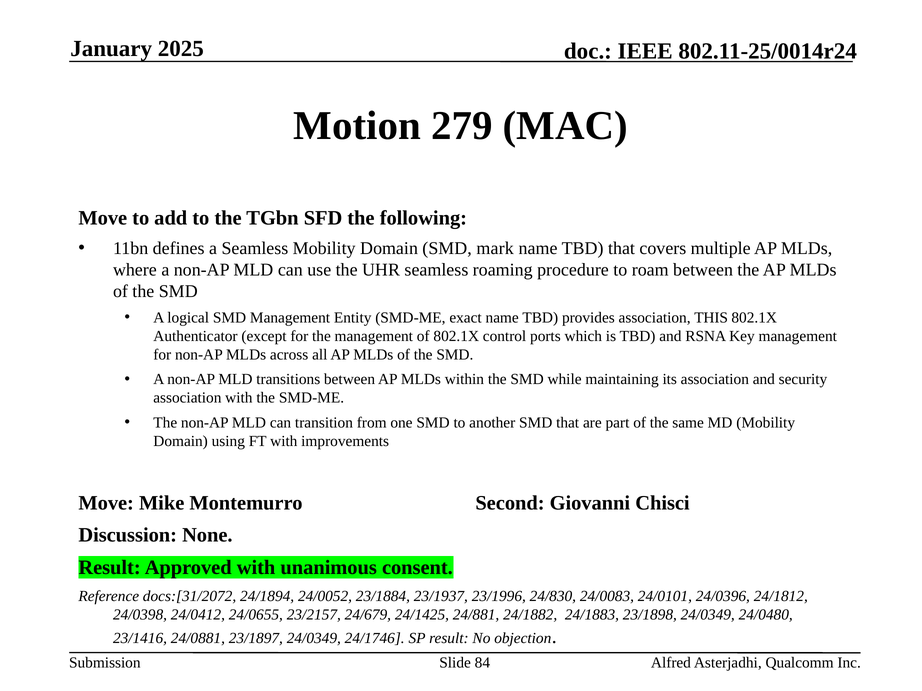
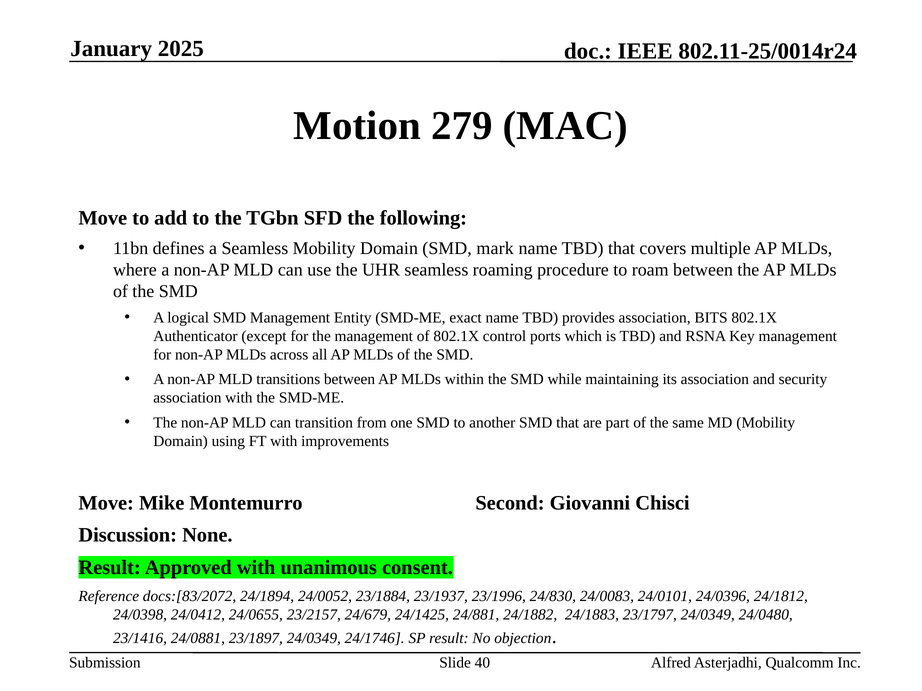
THIS: THIS -> BITS (711, 318)
docs:[31/2072: docs:[31/2072 -> docs:[83/2072 (190, 597)
23/1898: 23/1898 -> 23/1797 (650, 615)
84: 84 -> 40 (482, 663)
